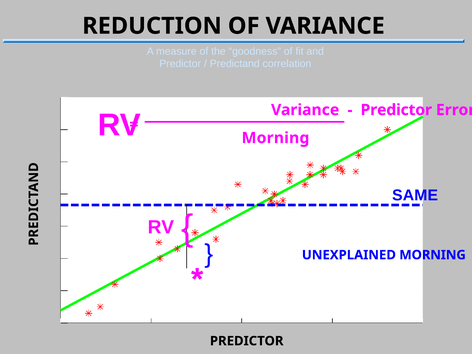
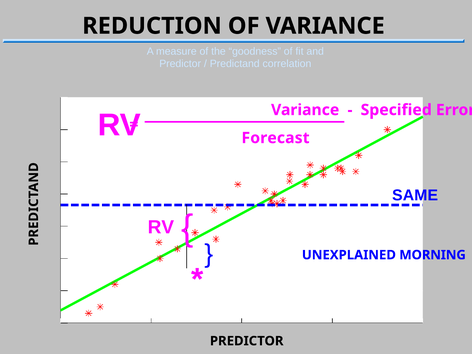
Predictor: Predictor -> Specified (396, 110)
Morning: Morning -> Forecast (276, 138)
